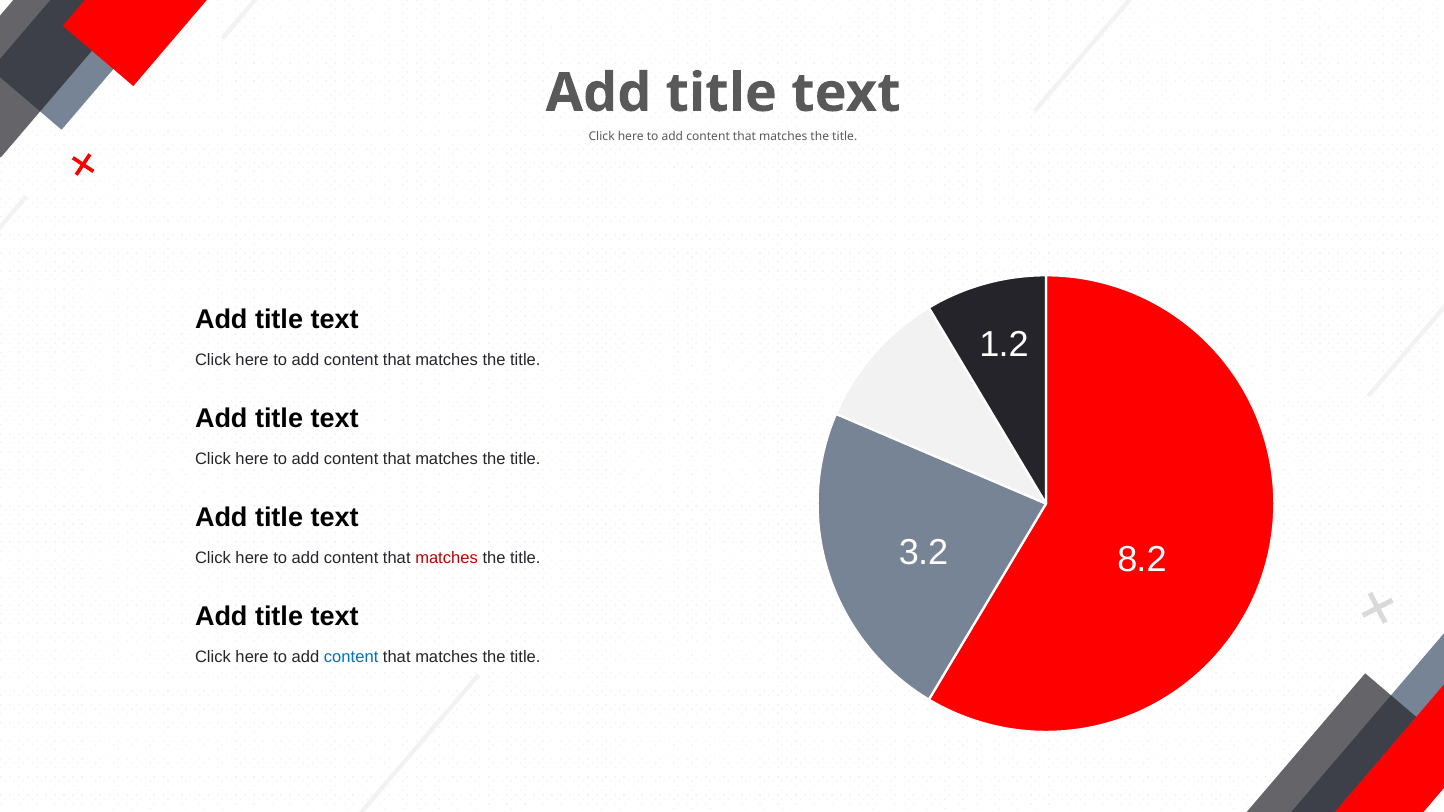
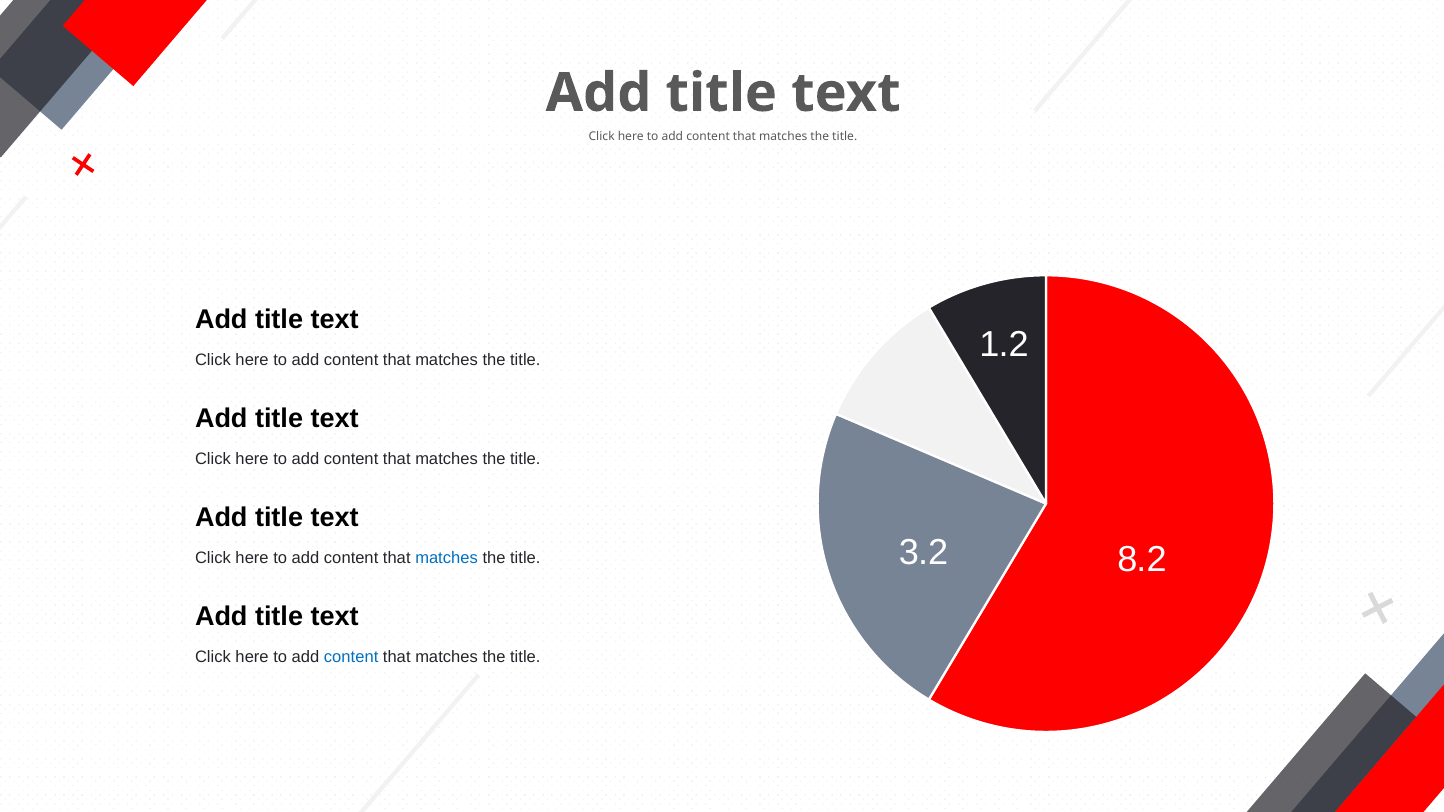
matches colour: red -> blue (447, 558)
